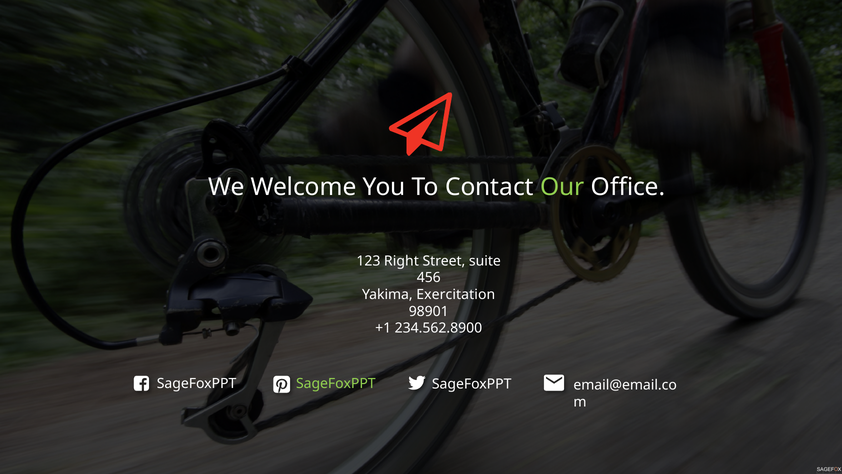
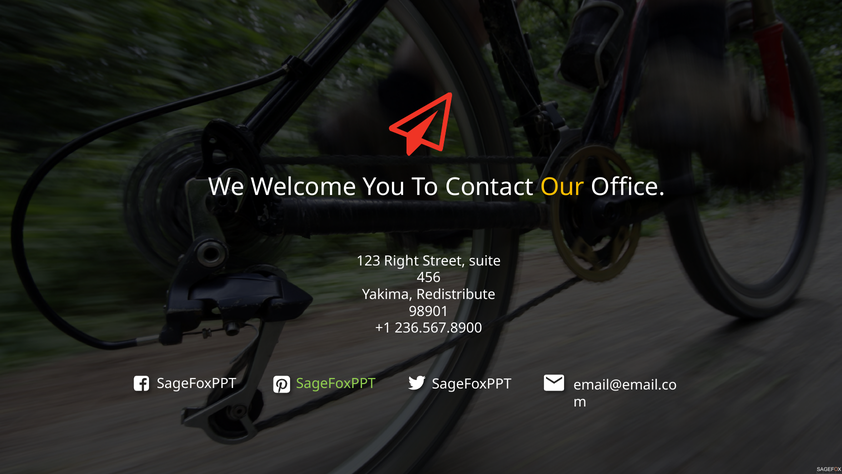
Our colour: light green -> yellow (562, 187)
Exercitation: Exercitation -> Redistribute (456, 294)
234.562.8900: 234.562.8900 -> 236.567.8900 (438, 328)
